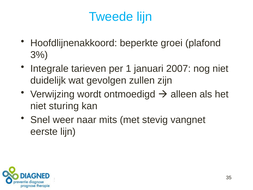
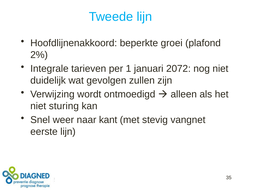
3%: 3% -> 2% (39, 55)
2007: 2007 -> 2072 (178, 69)
mits: mits -> kant (108, 120)
